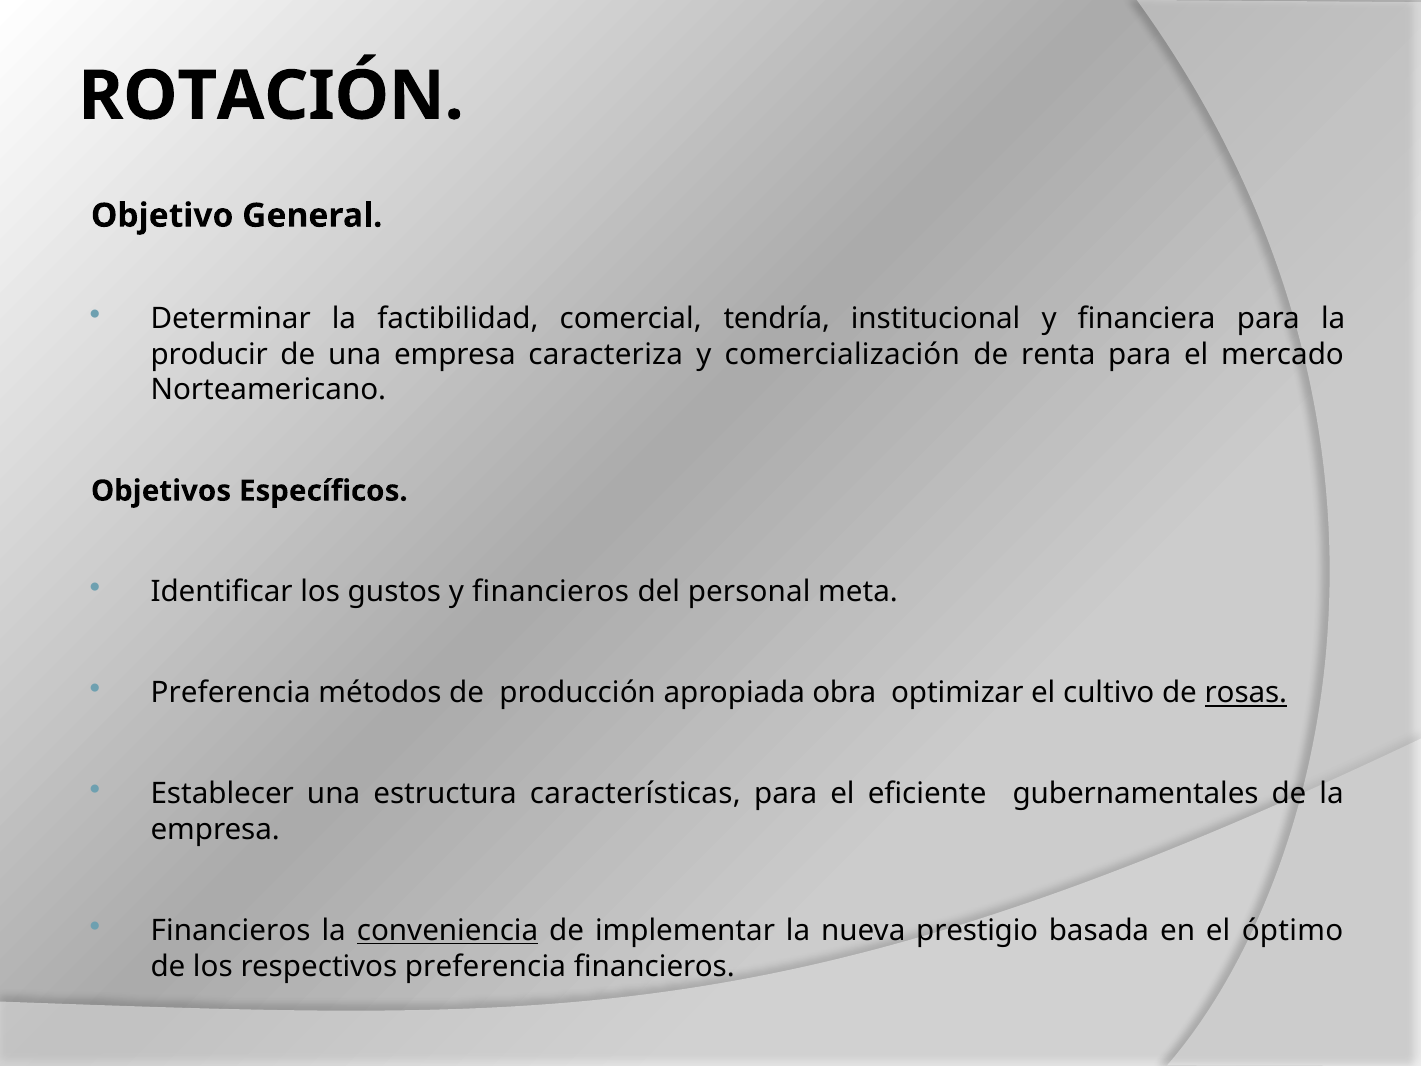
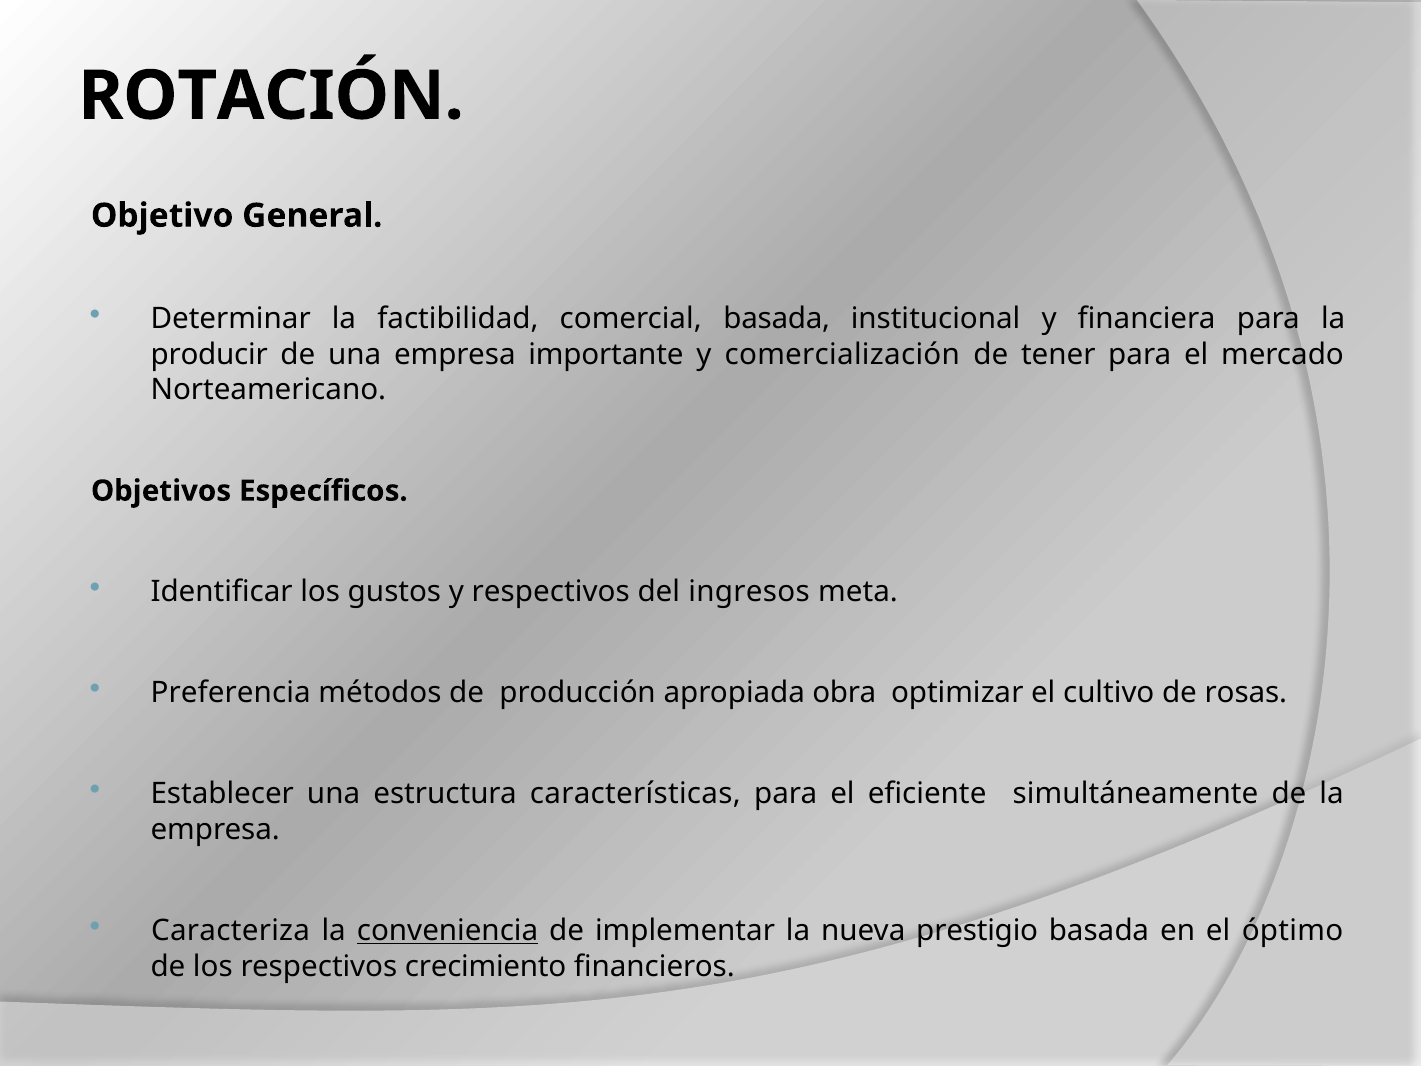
comercial tendría: tendría -> basada (777, 319)
caracteriza: caracteriza -> importante (606, 354)
renta: renta -> tener (1058, 354)
y financieros: financieros -> respectivos (551, 592)
personal: personal -> ingresos (749, 592)
rosas underline: present -> none (1246, 693)
gubernamentales: gubernamentales -> simultáneamente (1135, 794)
Financieros: Financieros -> Caracteriza (231, 930)
respectivos preferencia: preferencia -> crecimiento (486, 966)
